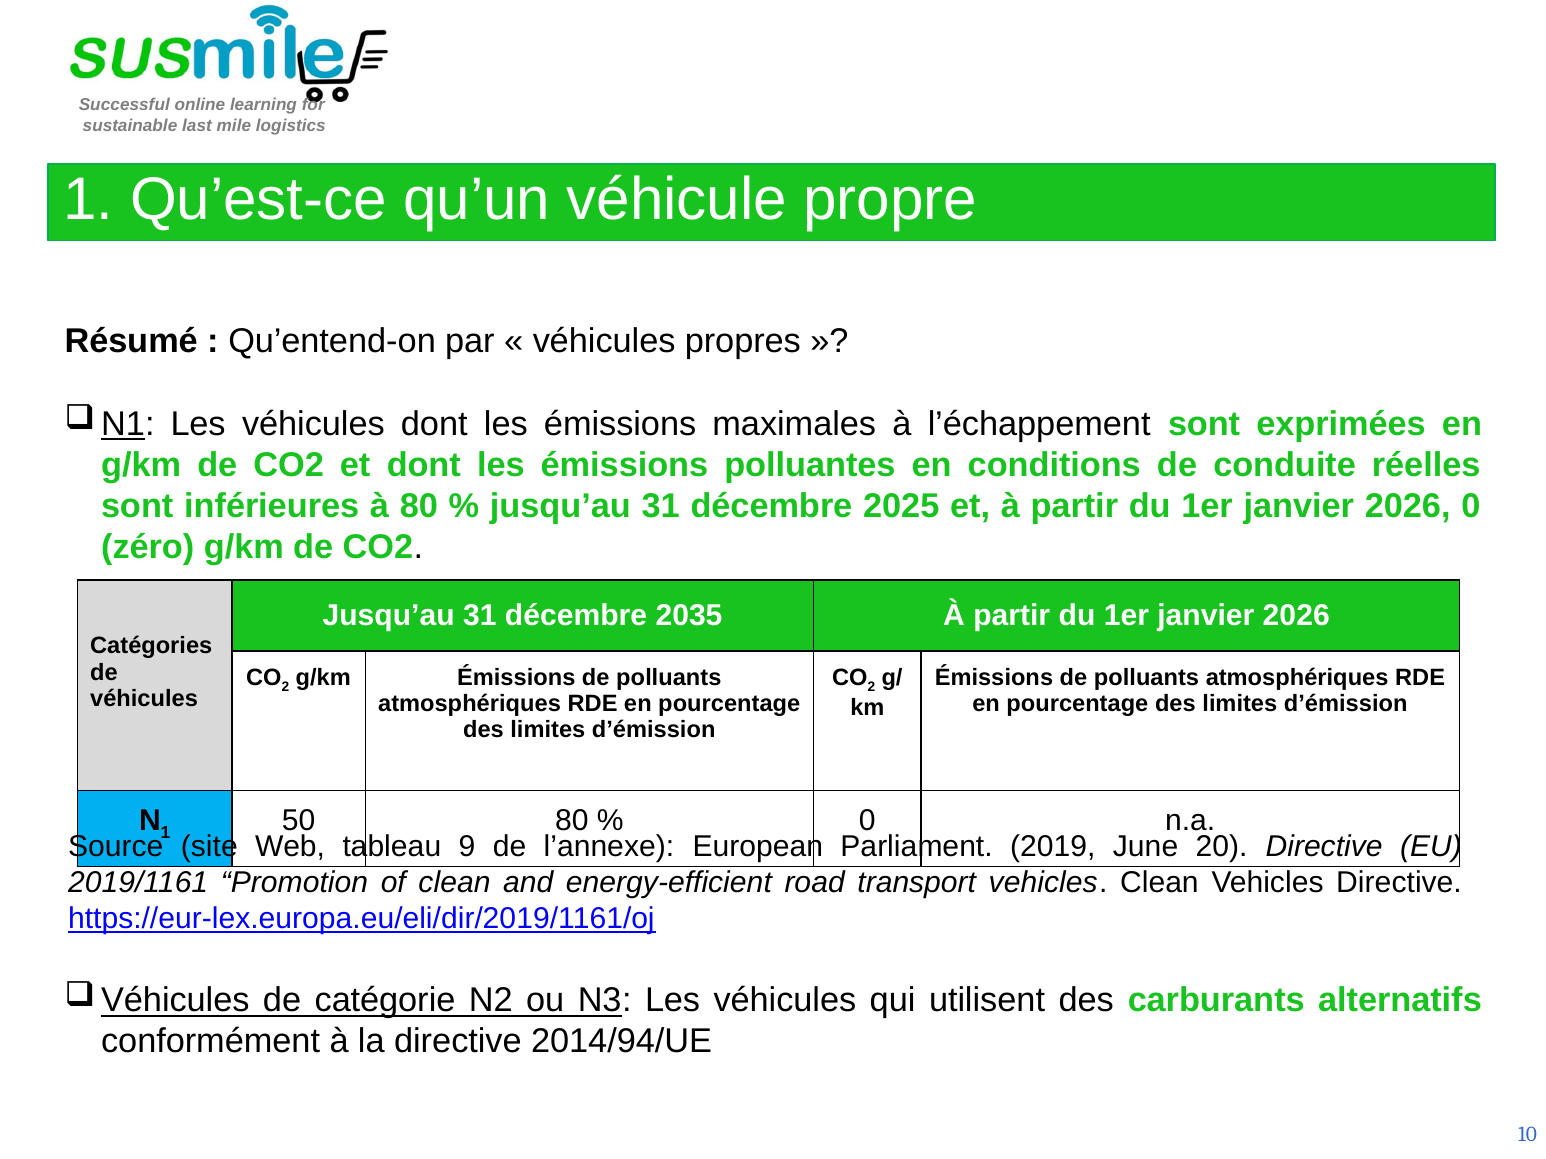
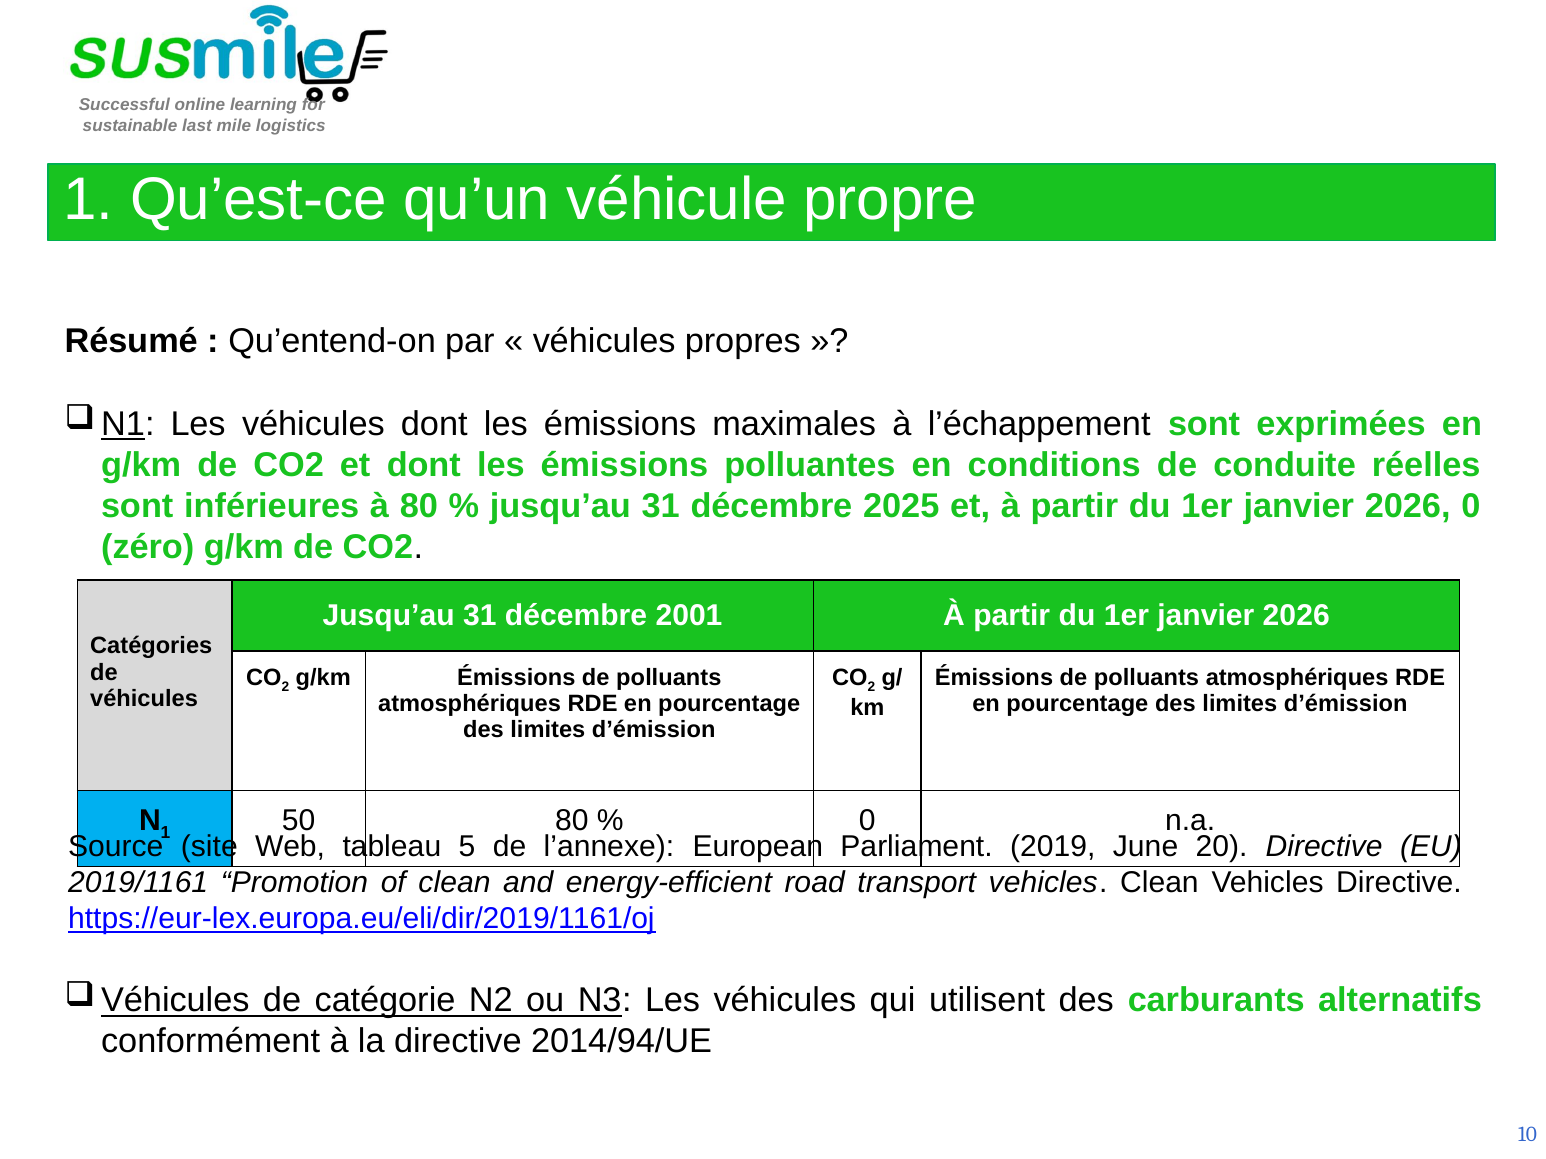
2035: 2035 -> 2001 (689, 616)
9: 9 -> 5 (467, 847)
